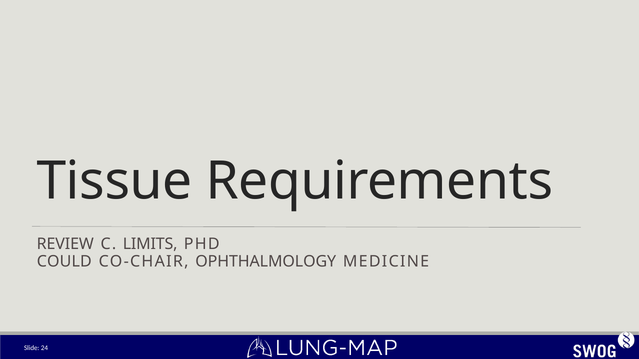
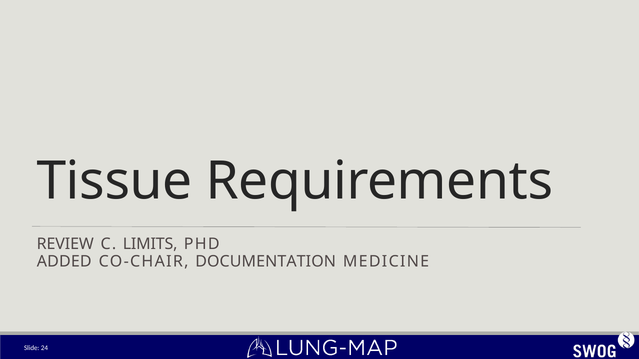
COULD: COULD -> ADDED (64, 262)
OPHTHALMOLOGY: OPHTHALMOLOGY -> DOCUMENTATION (266, 262)
